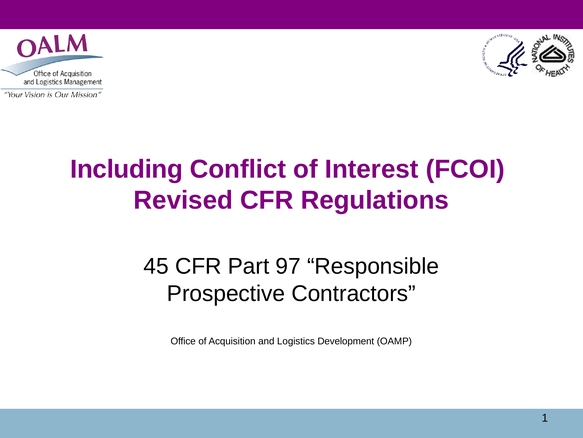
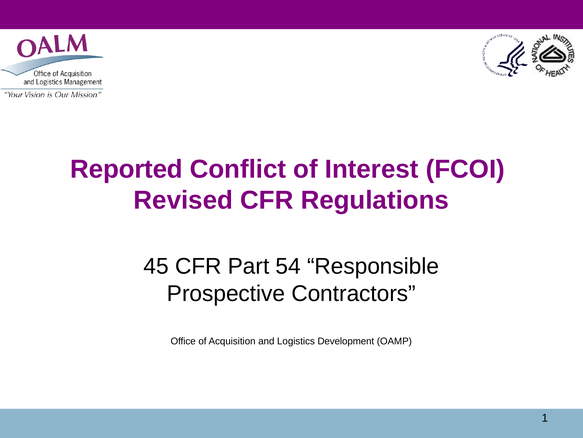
Including: Including -> Reported (127, 169)
97: 97 -> 54 (288, 266)
